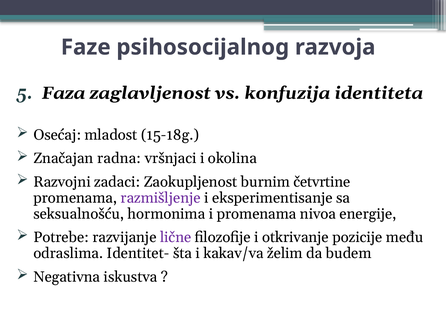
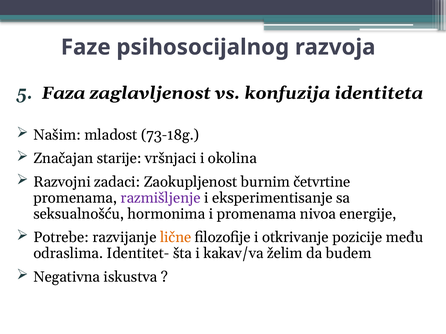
Osećaj: Osećaj -> Našim (57, 135)
15-18g: 15-18g -> 73-18g (170, 135)
radna: radna -> starije (119, 159)
lične colour: purple -> orange (176, 238)
